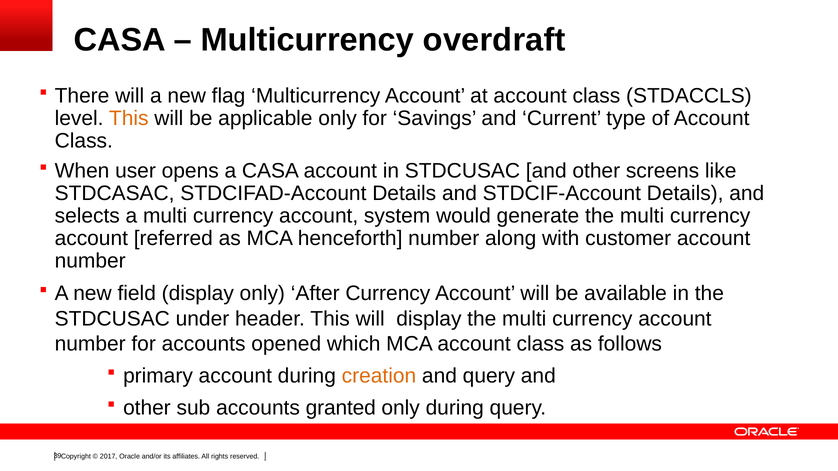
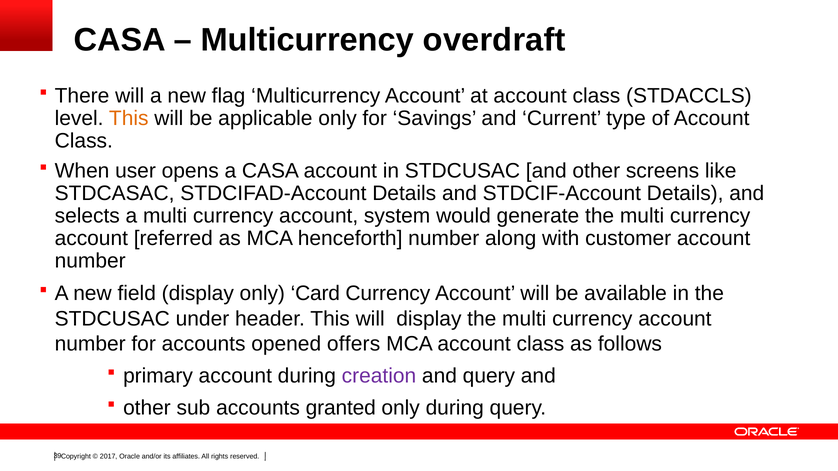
After: After -> Card (315, 294)
which: which -> offers (354, 344)
creation colour: orange -> purple (379, 376)
